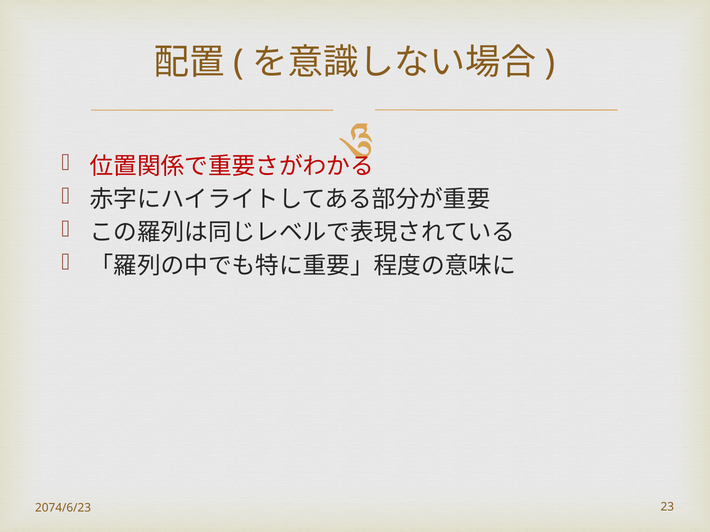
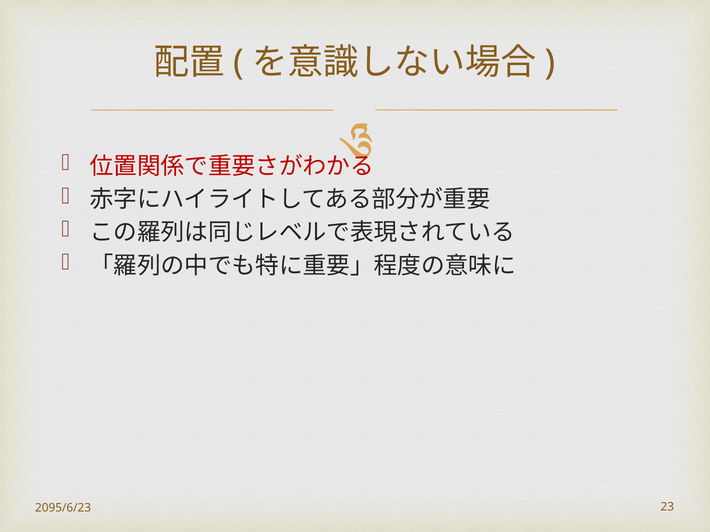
2074/6/23: 2074/6/23 -> 2095/6/23 (63, 508)
